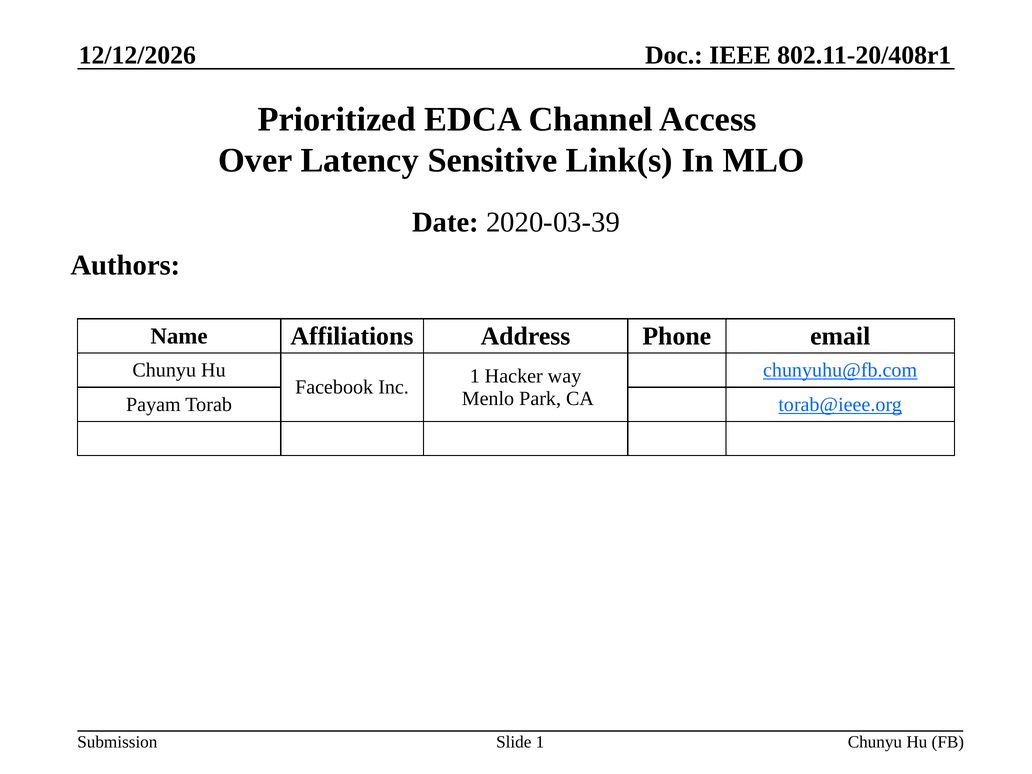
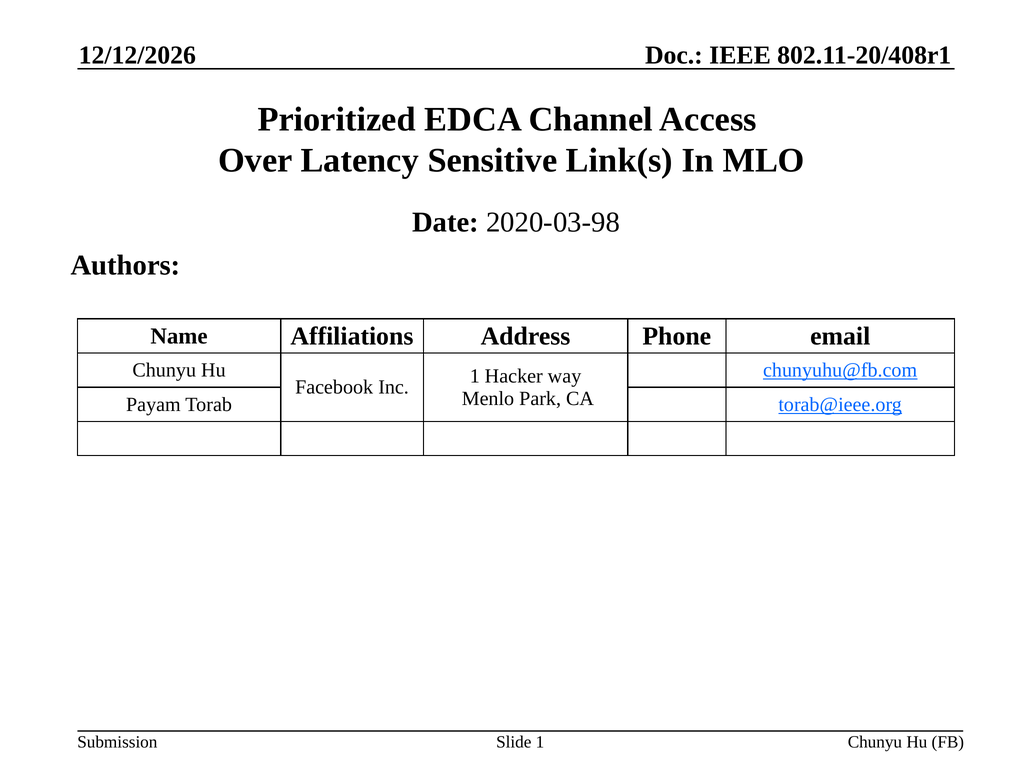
2020-03-39: 2020-03-39 -> 2020-03-98 (553, 222)
